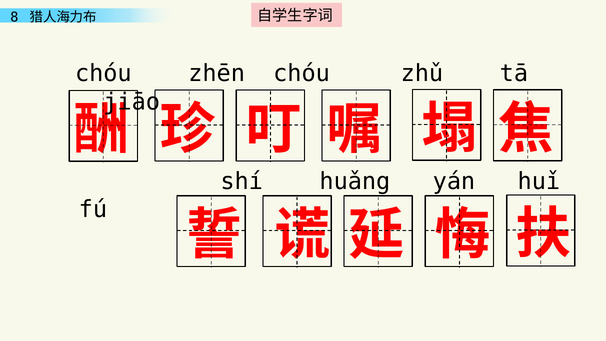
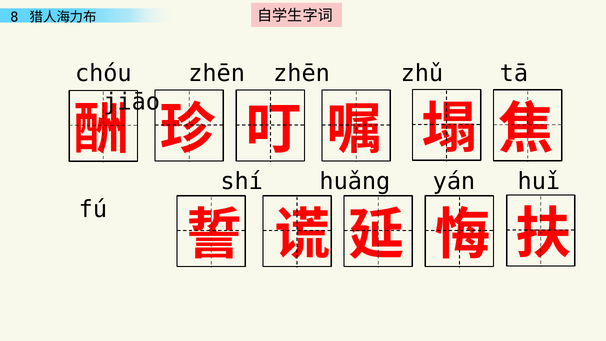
zhēn chóu: chóu -> zhēn (302, 73)
